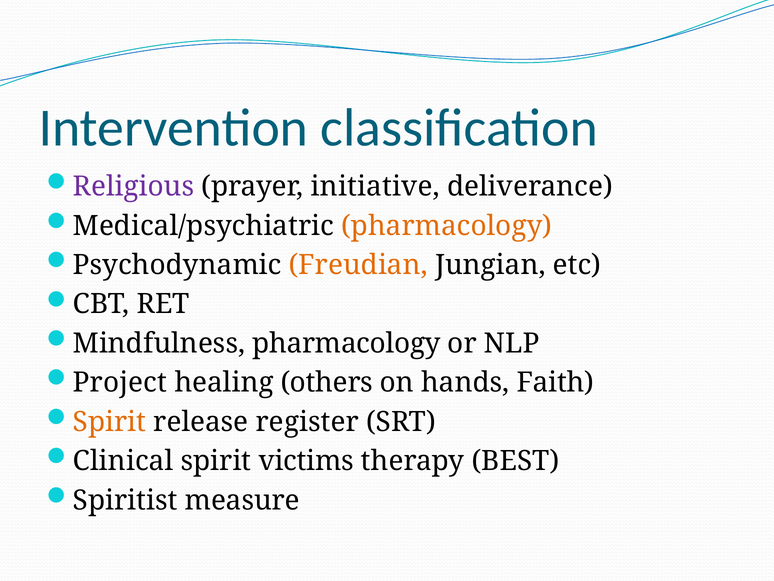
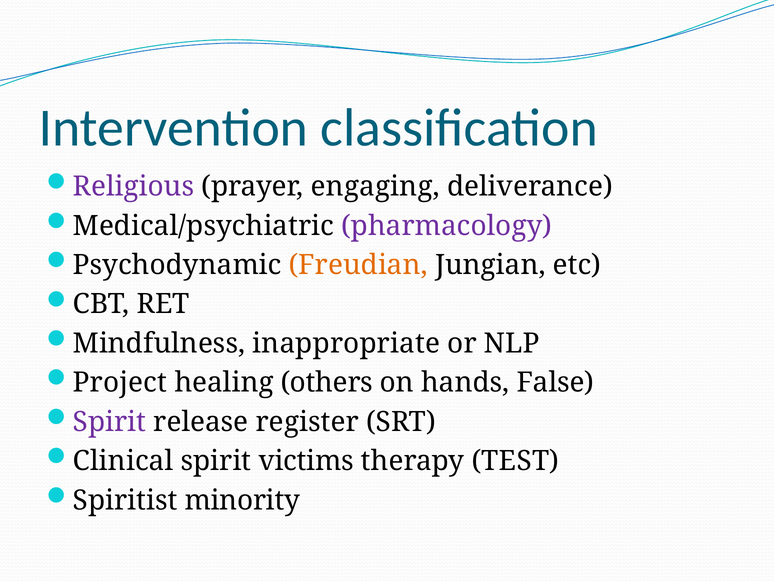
initiative: initiative -> engaging (375, 186)
pharmacology colour: orange -> purple (447, 226)
Mindfulness pharmacology: pharmacology -> inappropriate (346, 343)
Faith: Faith -> False (555, 382)
Spirit colour: orange -> purple (109, 422)
BEST: BEST -> TEST (515, 461)
measure: measure -> minority (242, 500)
